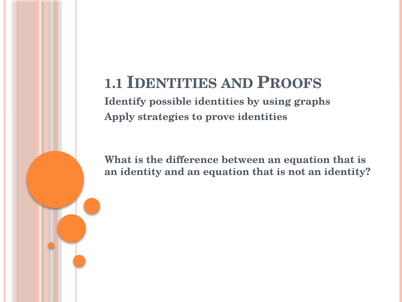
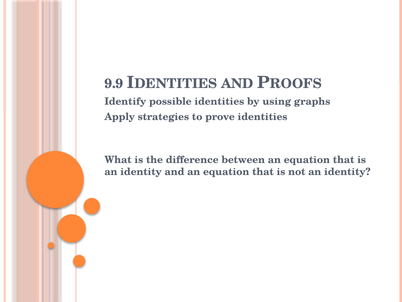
1.1: 1.1 -> 9.9 (114, 84)
